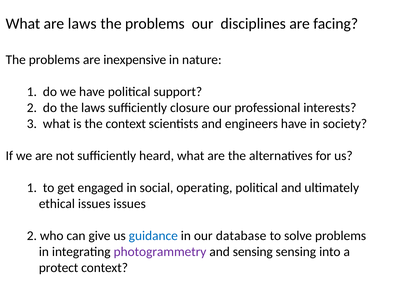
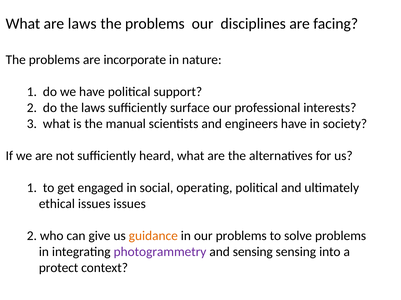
inexpensive: inexpensive -> incorporate (135, 60)
closure: closure -> surface (190, 108)
the context: context -> manual (126, 124)
guidance colour: blue -> orange (153, 236)
our database: database -> problems (241, 236)
